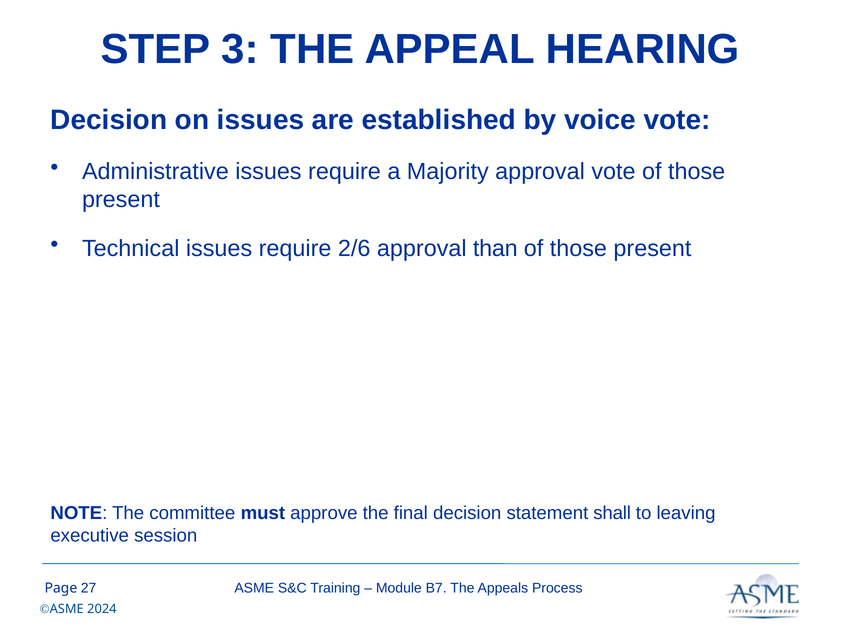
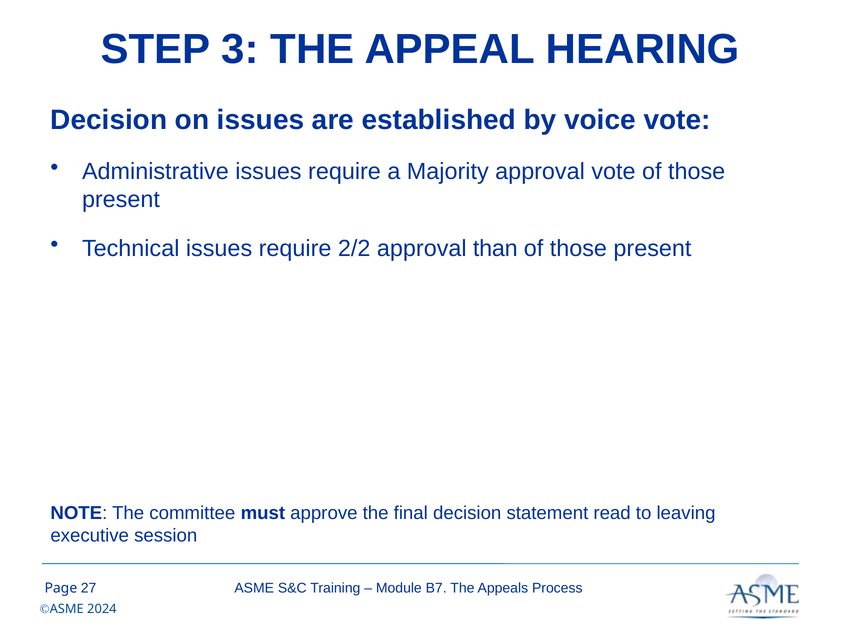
2/6: 2/6 -> 2/2 (354, 248)
shall: shall -> read (612, 513)
